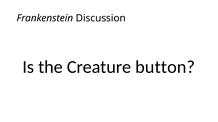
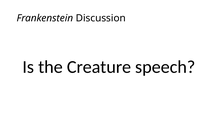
button: button -> speech (165, 67)
